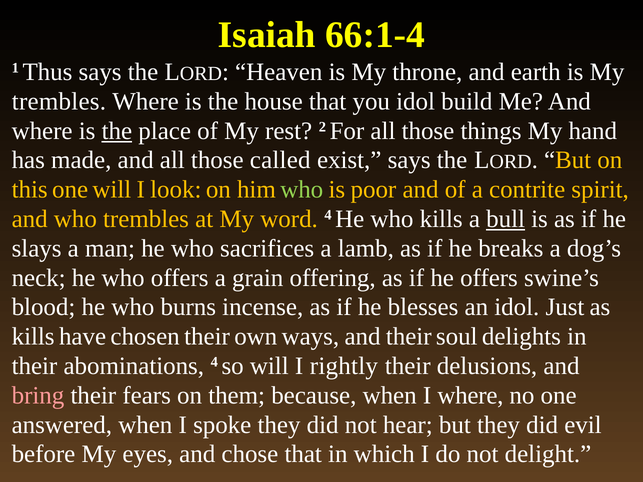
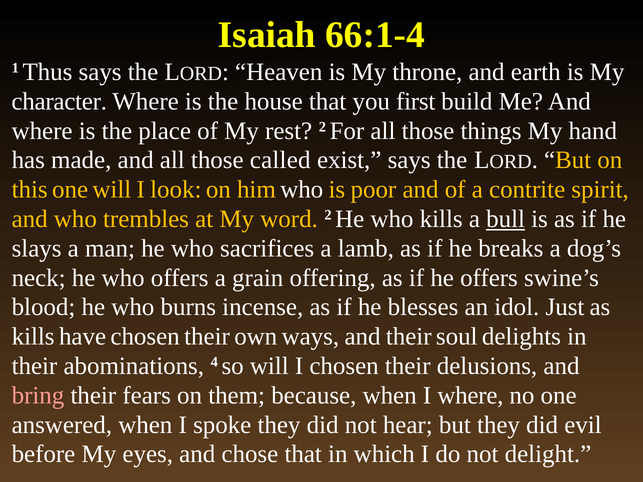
trembles: trembles -> character (59, 101)
you idol: idol -> first (416, 101)
the underline: present -> none (117, 131)
who colour: light green -> white (302, 190)
word 4: 4 -> 2 (328, 215)
I rightly: rightly -> chosen (344, 366)
